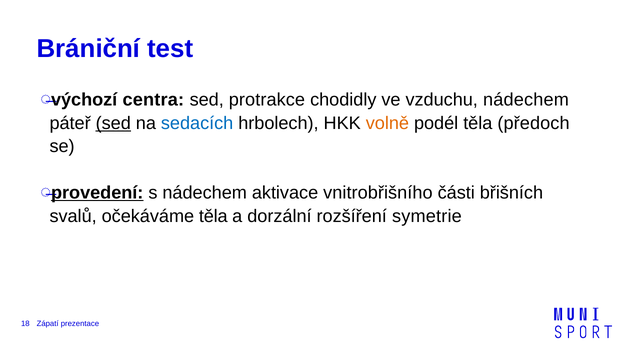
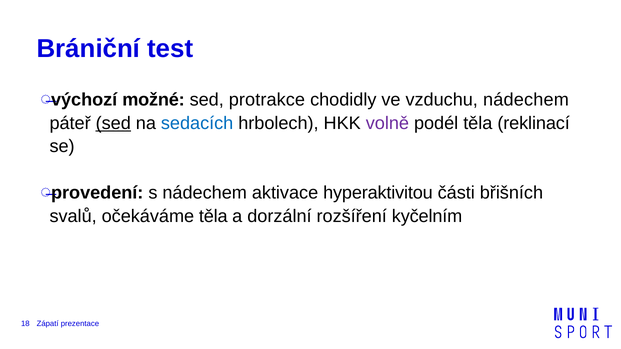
centra: centra -> možné (154, 100)
volně colour: orange -> purple (387, 123)
předoch: předoch -> reklinací (534, 123)
provedení underline: present -> none (97, 193)
vnitrobřišního: vnitrobřišního -> hyperaktivitou (378, 193)
symetrie: symetrie -> kyčelním (427, 216)
